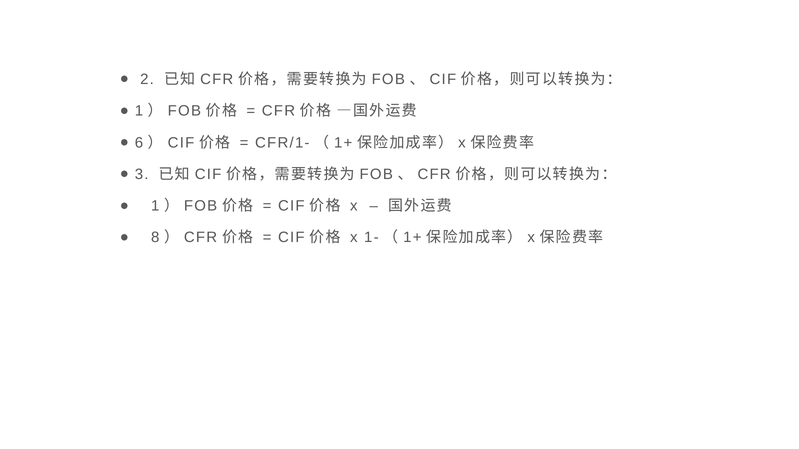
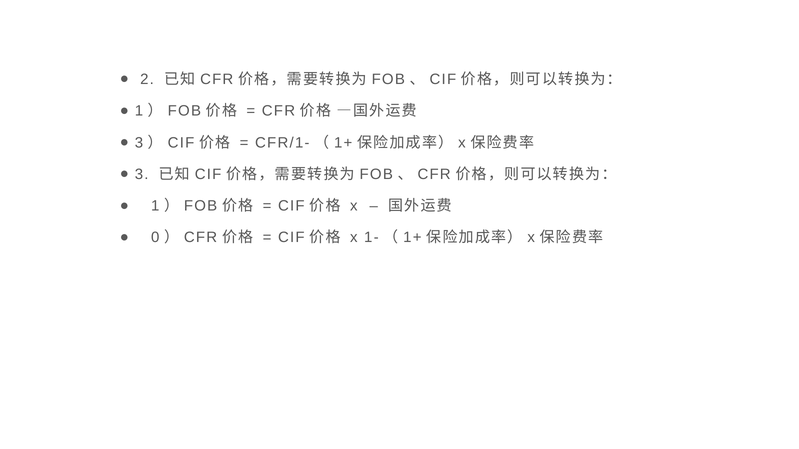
6: 6 -> 3 (139, 143)
8: 8 -> 0 (155, 238)
